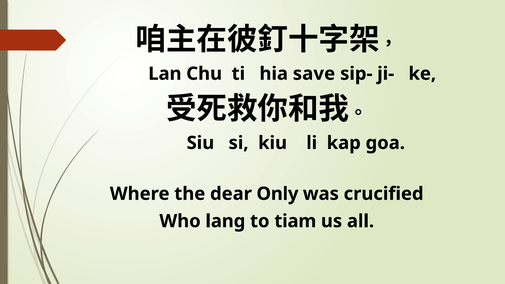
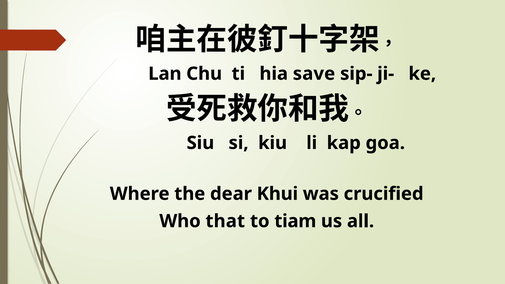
Only: Only -> Khui (277, 194)
lang: lang -> that (225, 221)
